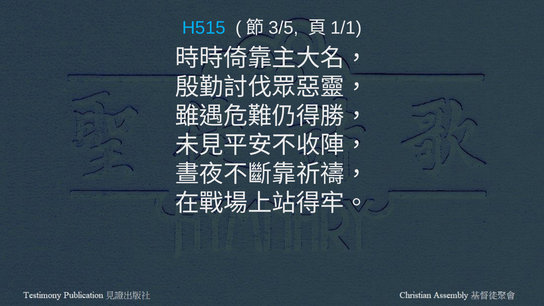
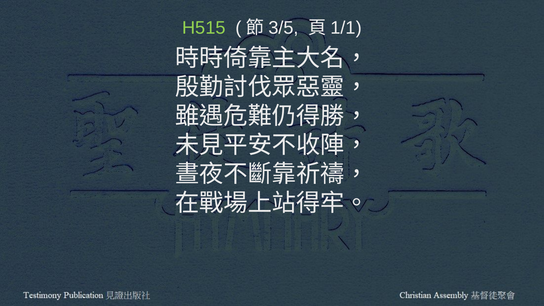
H515 colour: light blue -> light green (204, 28)
